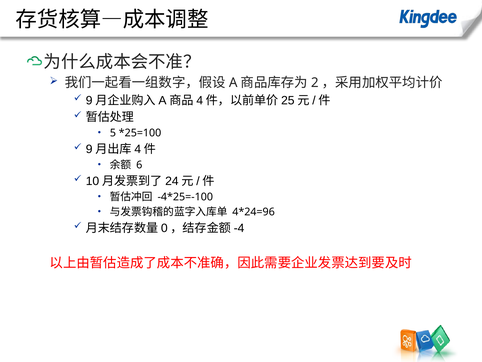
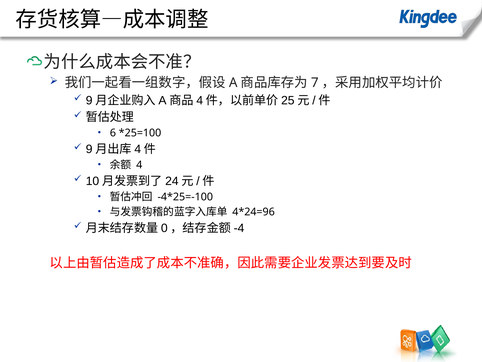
2: 2 -> 7 (315, 83)
5: 5 -> 6 (113, 133)
6: 6 -> 4 (139, 165)
